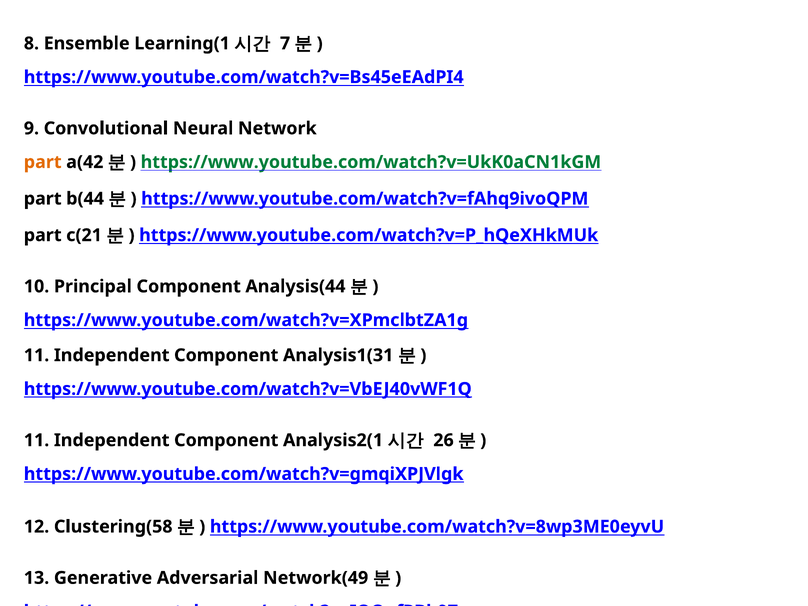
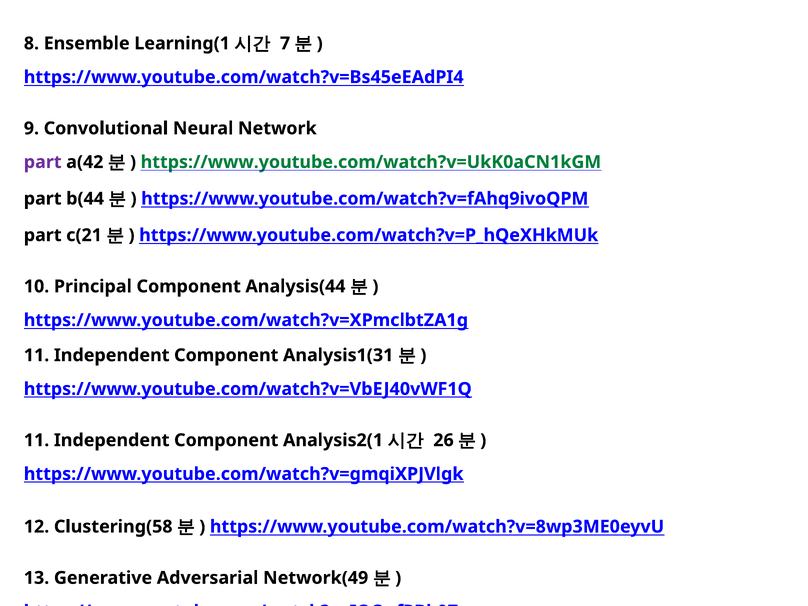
part colour: orange -> purple (43, 162)
